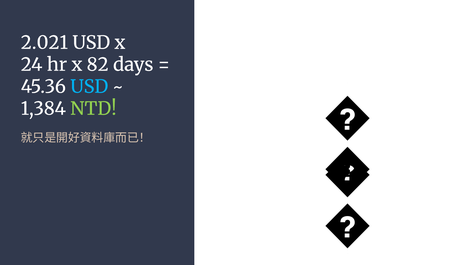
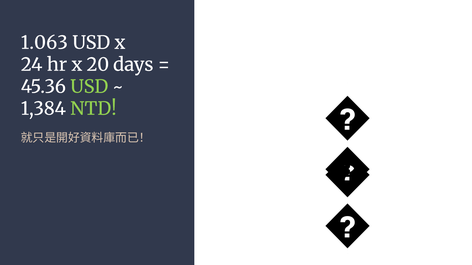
2.021: 2.021 -> 1.063 (44, 43)
82: 82 -> 20 (98, 65)
USD colour: light blue -> light green (89, 87)
